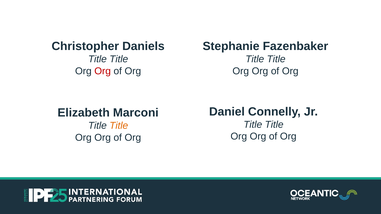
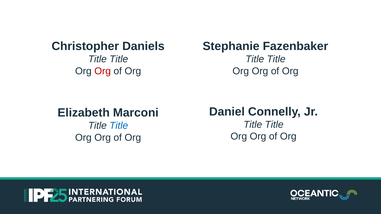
Title colour: orange -> blue (119, 126)
